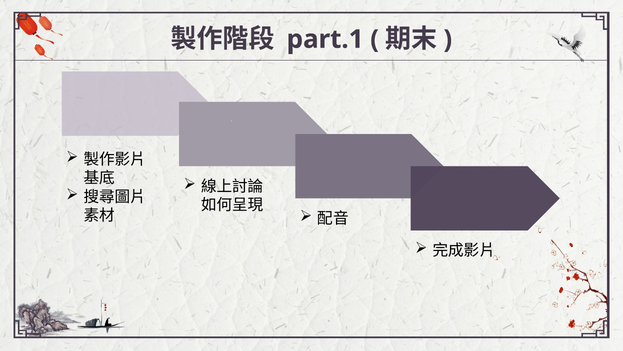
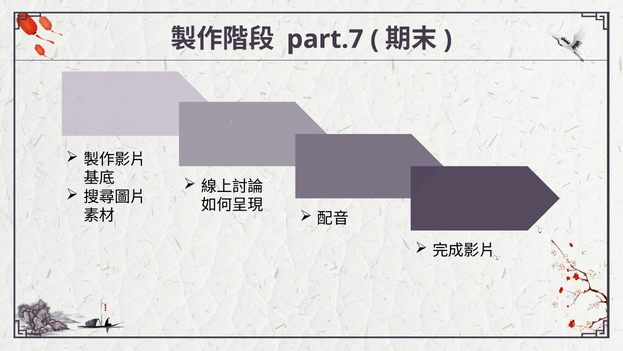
part.1: part.1 -> part.7 (325, 39)
